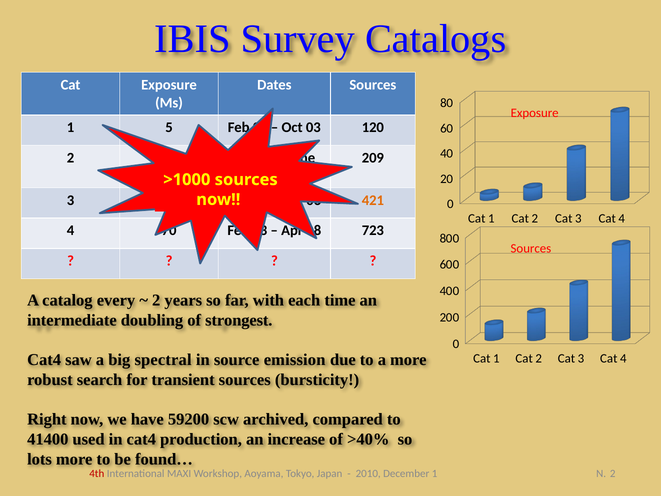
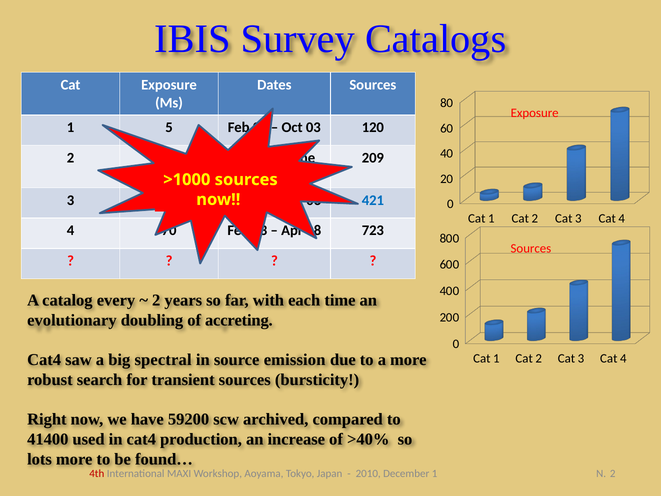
421 colour: orange -> blue (373, 200)
intermediate: intermediate -> evolutionary (72, 320)
strongest: strongest -> accreting (239, 320)
